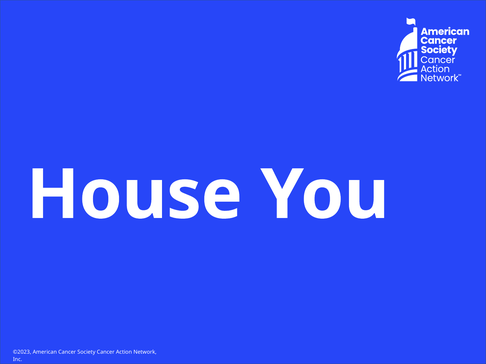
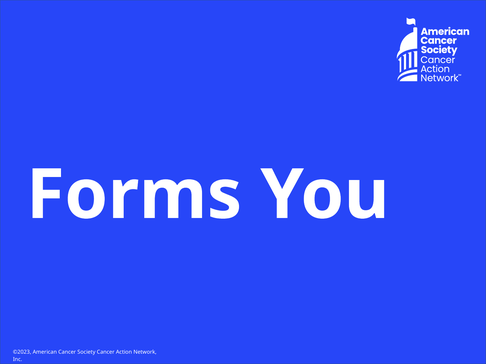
House: House -> Forms (134, 195)
